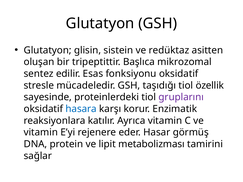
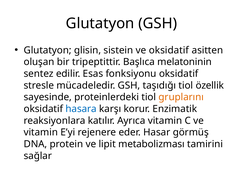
ve redüktaz: redüktaz -> oksidatif (169, 50)
mikrozomal: mikrozomal -> melatoninin (185, 62)
gruplarını colour: purple -> orange (181, 97)
